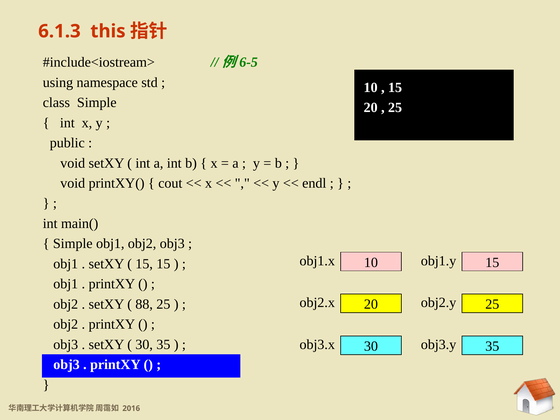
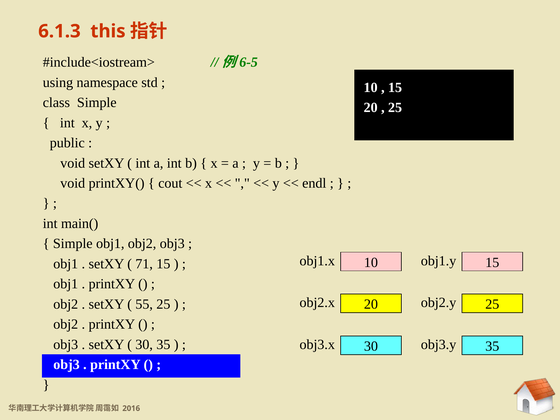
15: 15 -> 71 (144, 264)
88: 88 -> 55 (144, 304)
